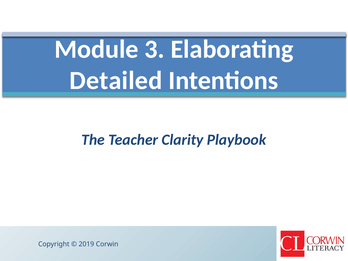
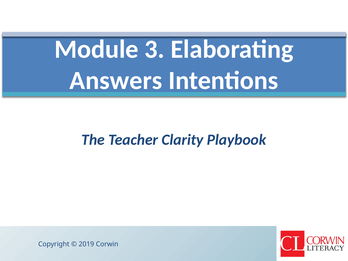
Detailed: Detailed -> Answers (116, 81)
